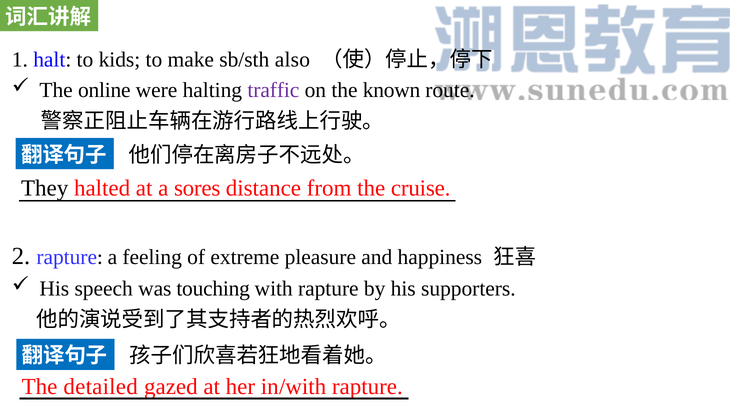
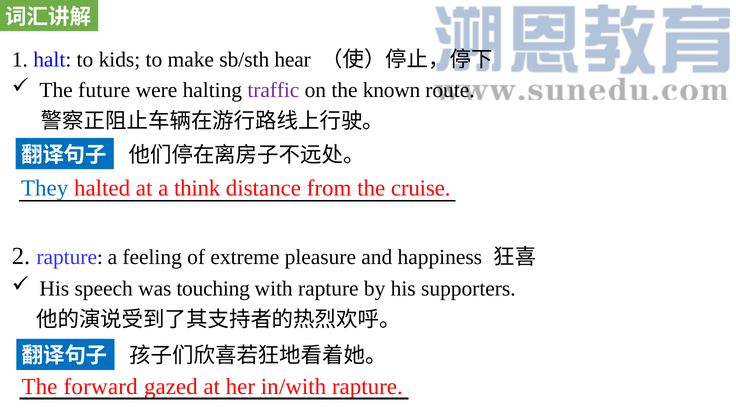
also: also -> hear (293, 60)
online: online -> future (104, 90)
They colour: black -> blue (45, 188)
sores: sores -> think (197, 188)
detailed: detailed -> forward (101, 387)
